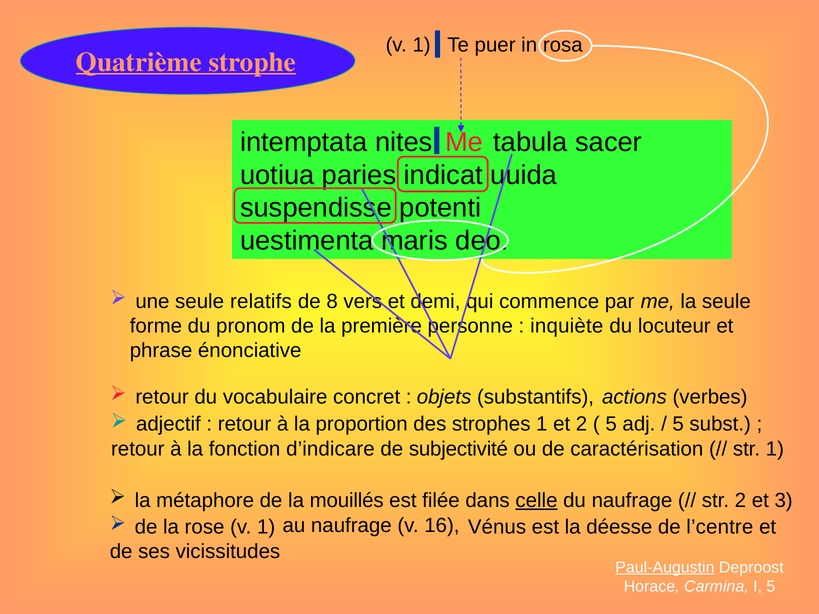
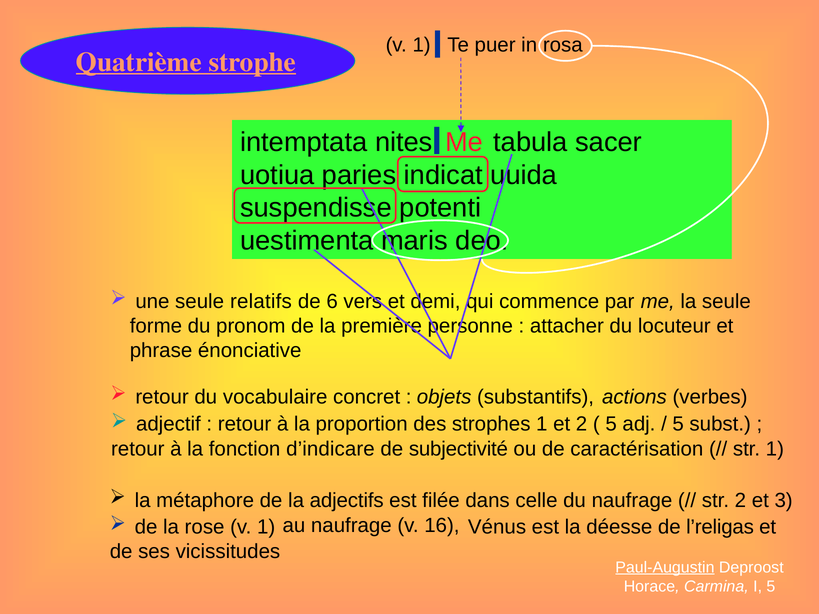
8: 8 -> 6 (332, 302)
inquiète: inquiète -> attacher (567, 326)
mouillés: mouillés -> adjectifs (347, 501)
celle underline: present -> none (536, 501)
l’centre: l’centre -> l’religas (720, 527)
